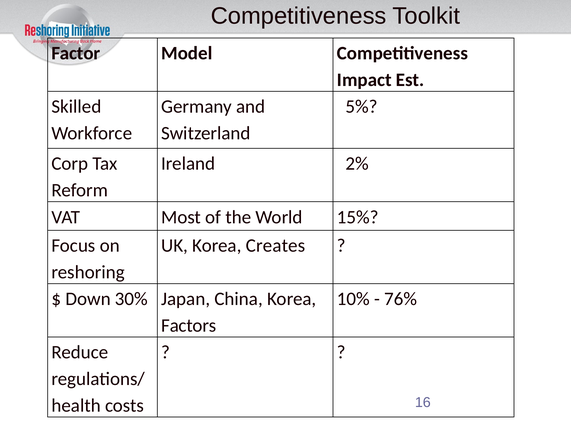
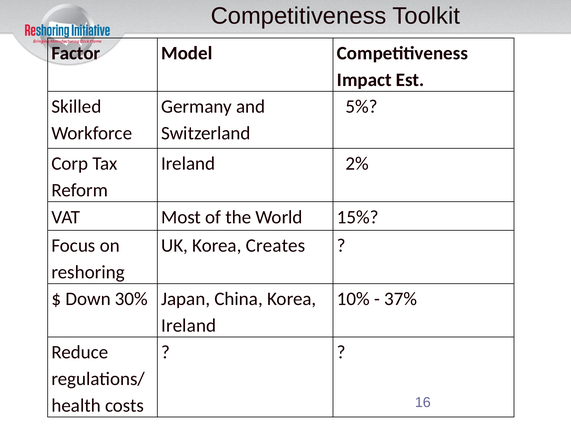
76%: 76% -> 37% (401, 299)
Factors: Factors -> Ireland (189, 326)
